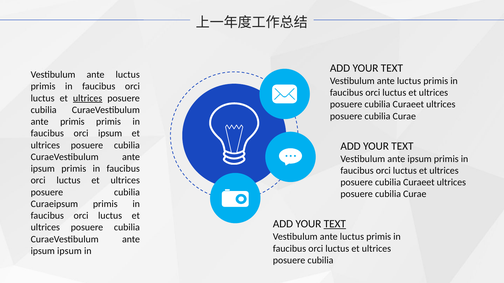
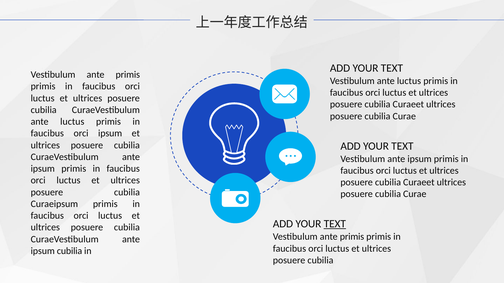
luctus: luctus -> primis (128, 75)
ultrices underline: present -> none (88, 98)
primis: primis -> luctus (72, 122)
luctus: luctus -> primis (352, 237)
ipsum ipsum: ipsum -> cubilia (70, 251)
